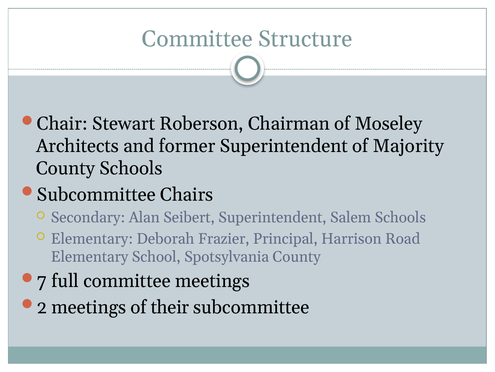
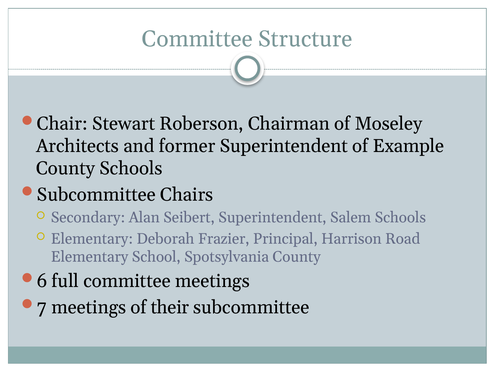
Majority: Majority -> Example (408, 146)
7: 7 -> 6 (42, 281)
2: 2 -> 7 (42, 307)
